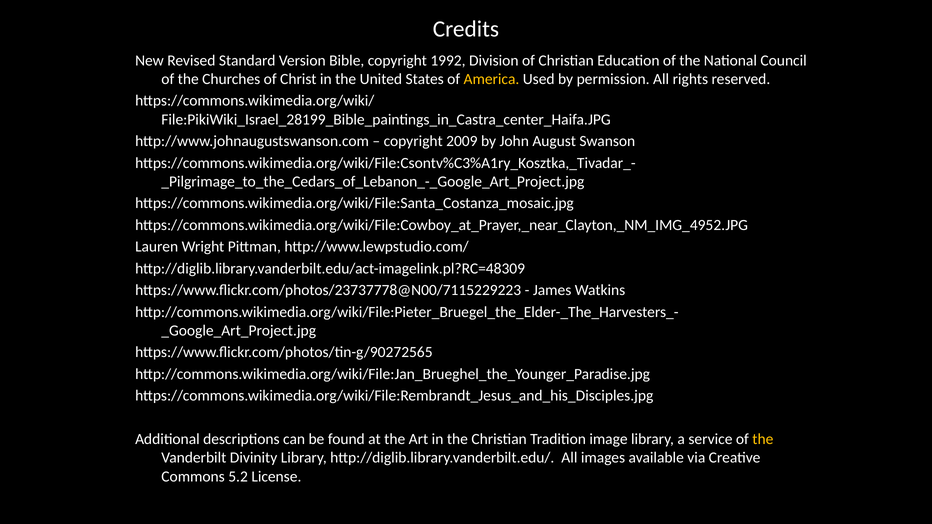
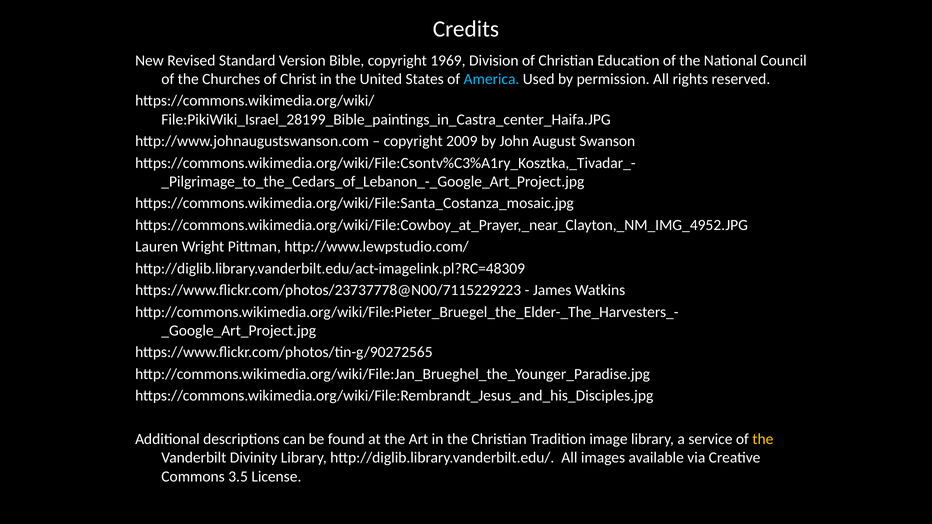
1992: 1992 -> 1969 (448, 60)
America colour: yellow -> light blue (491, 79)
5.2: 5.2 -> 3.5 (238, 477)
